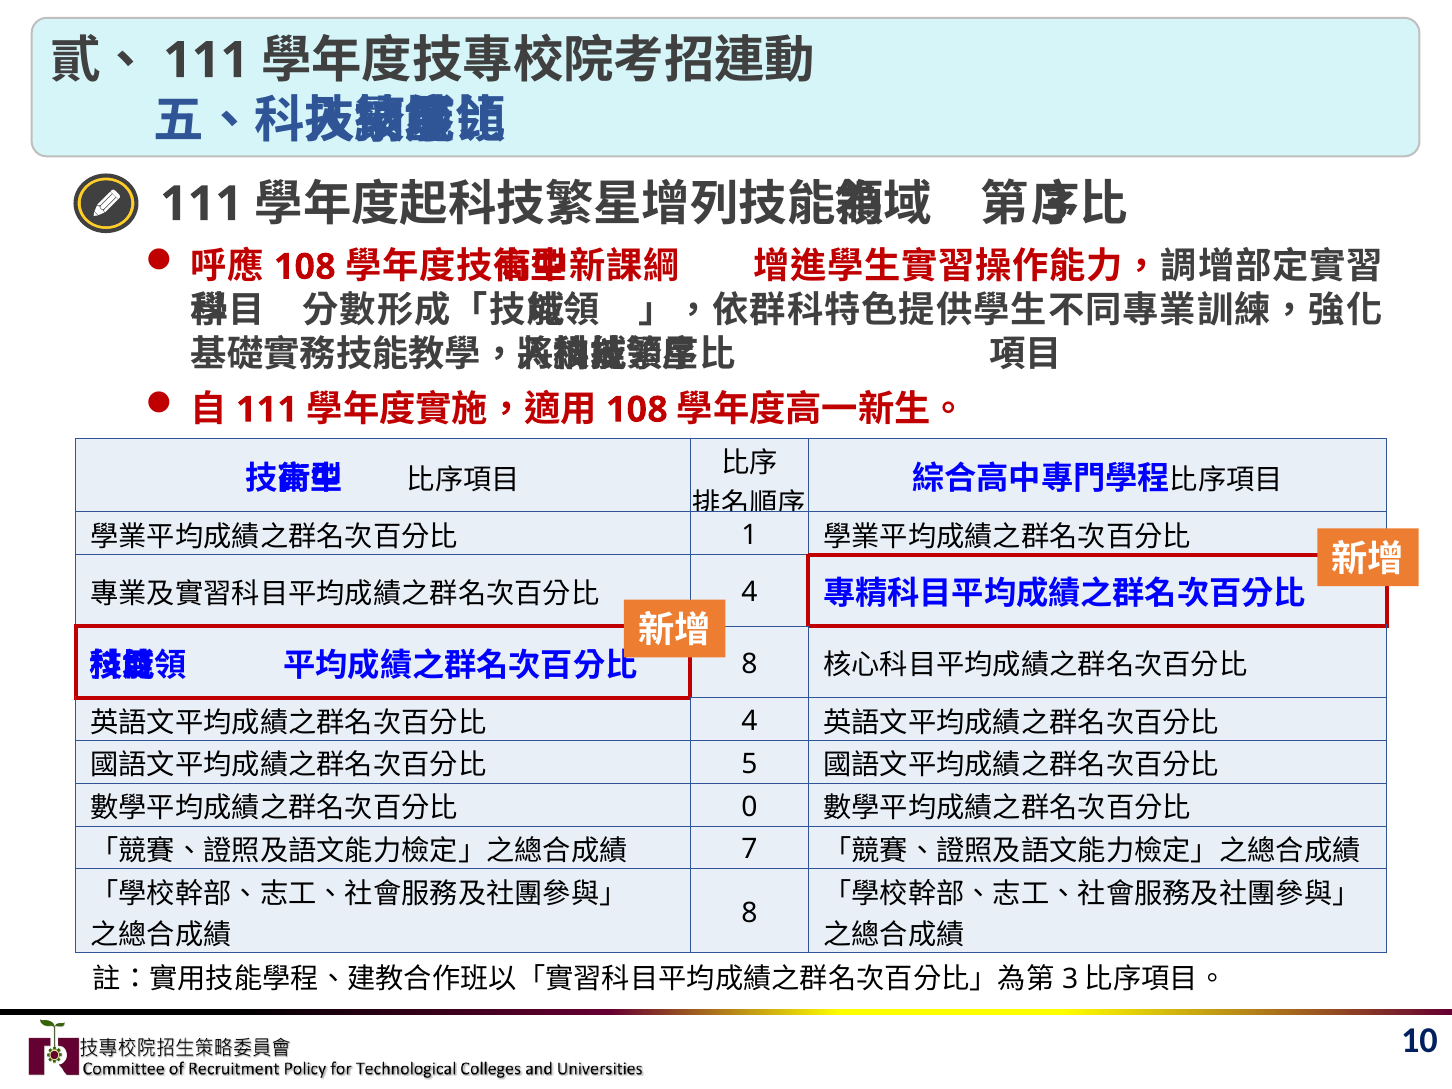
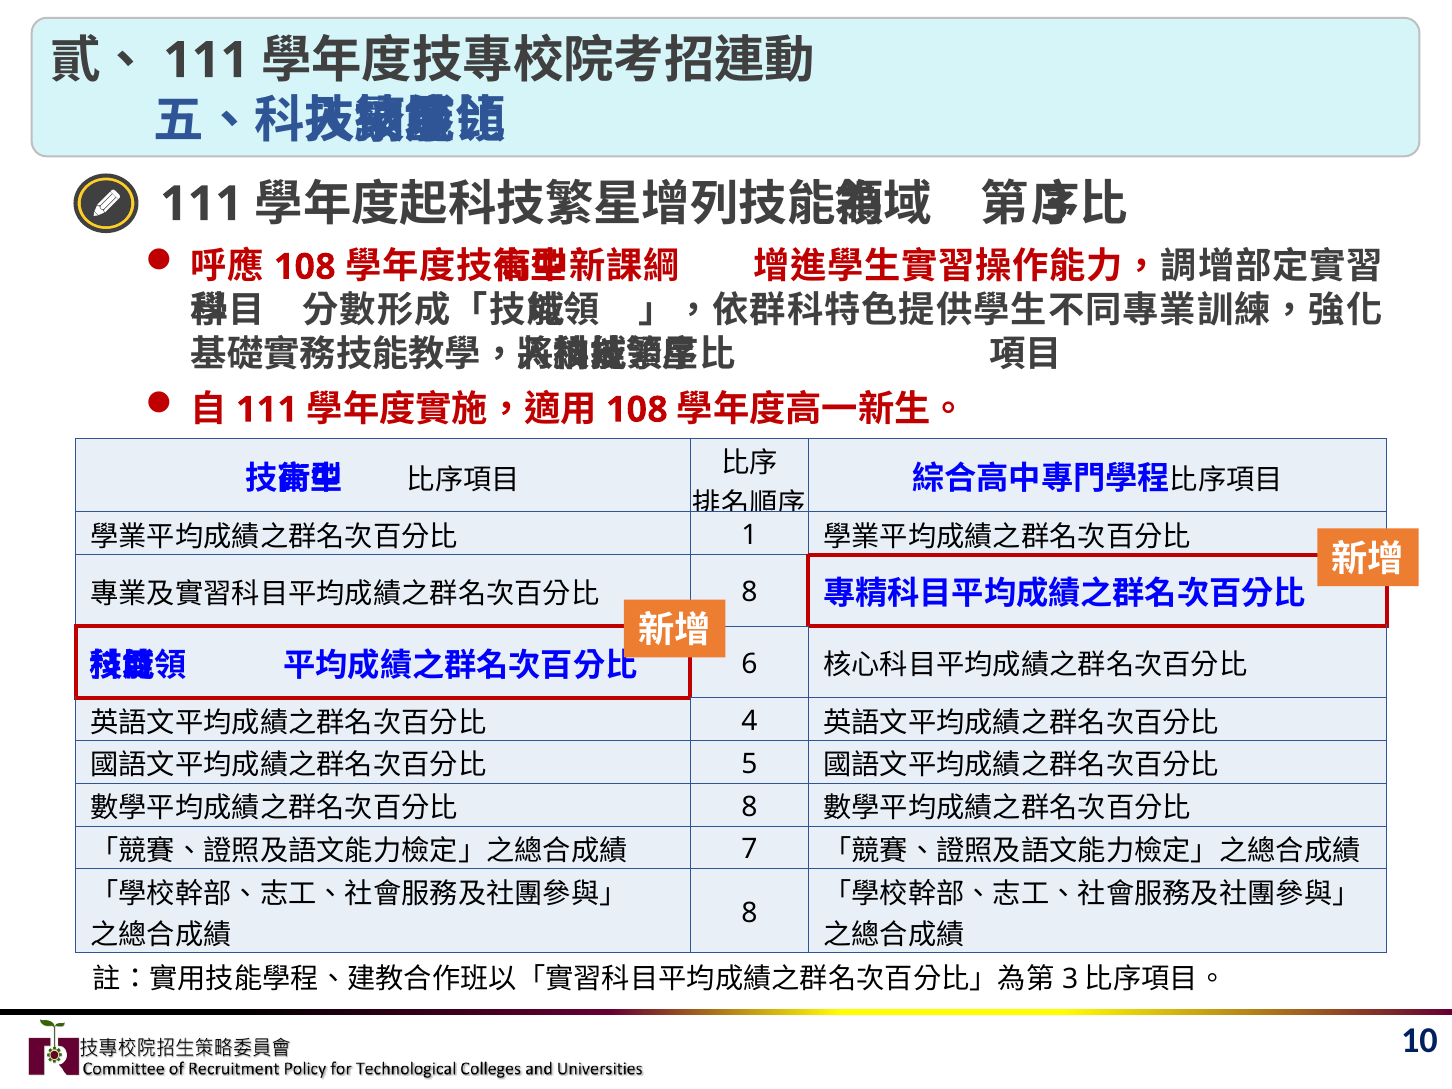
4: 4 -> 8 (750, 593)
8: 8 -> 6 (750, 664)
0: 0 -> 8 (750, 807)
